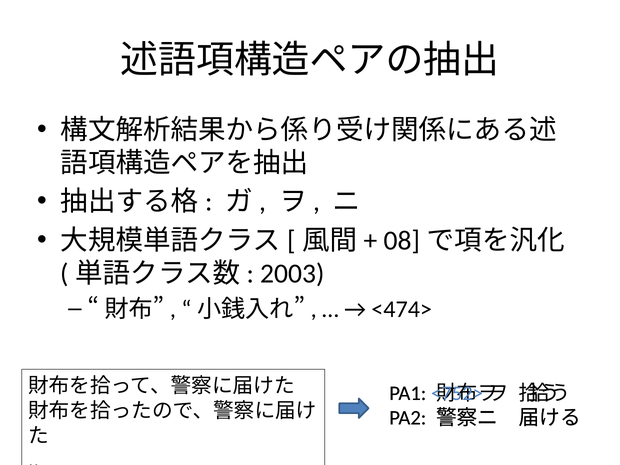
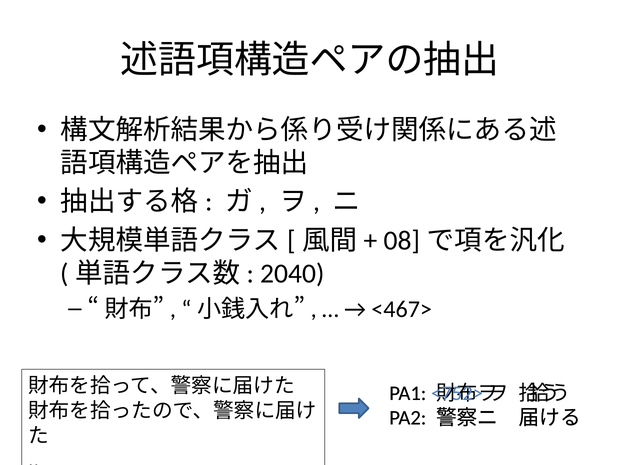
2003: 2003 -> 2040 (293, 274)
<474>: <474> -> <467> (402, 309)
